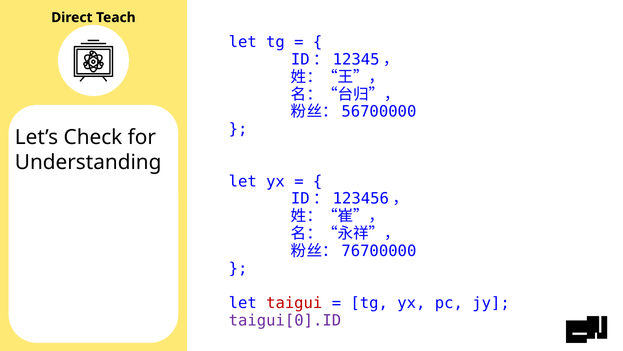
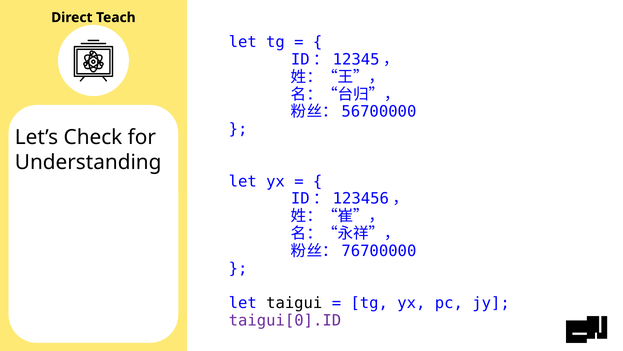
taigui colour: red -> black (294, 303)
